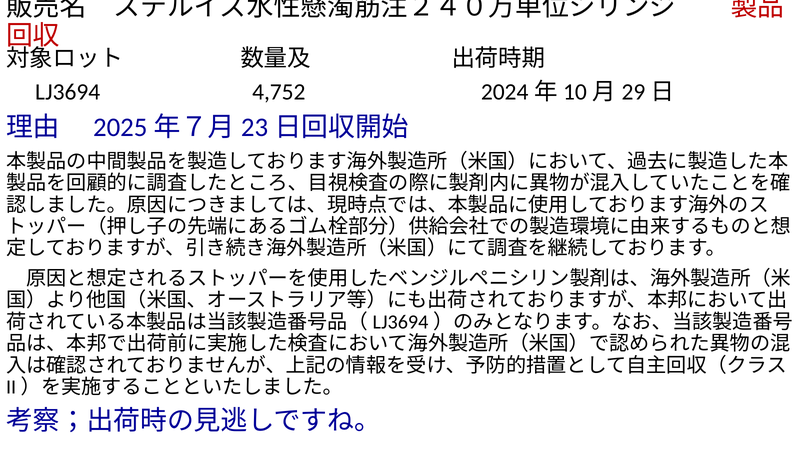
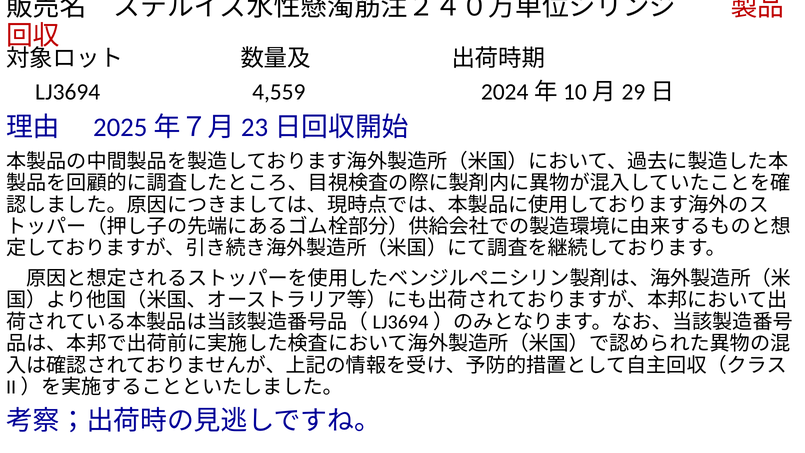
4,752: 4,752 -> 4,559 (279, 92)
